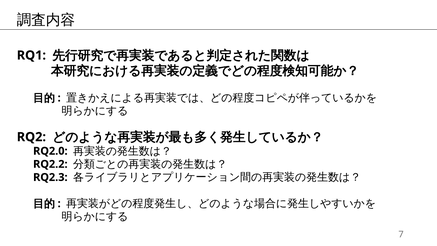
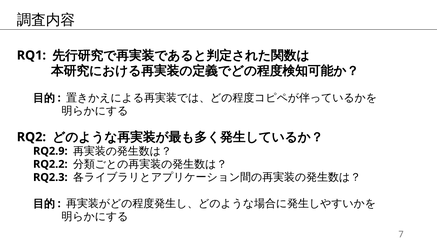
RQ2.0: RQ2.0 -> RQ2.9 (50, 151)
